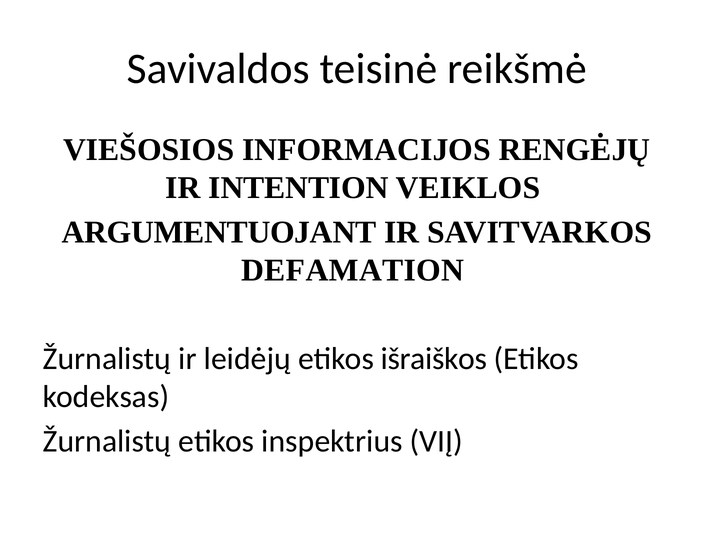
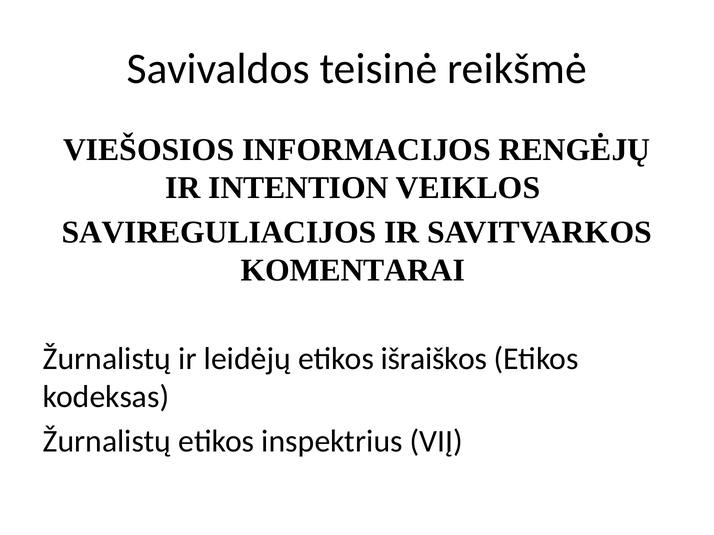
ARGUMENTUOJANT: ARGUMENTUOJANT -> SAVIREGULIACIJOS (219, 232)
DEFAMATION: DEFAMATION -> KOMENTARAI (353, 270)
